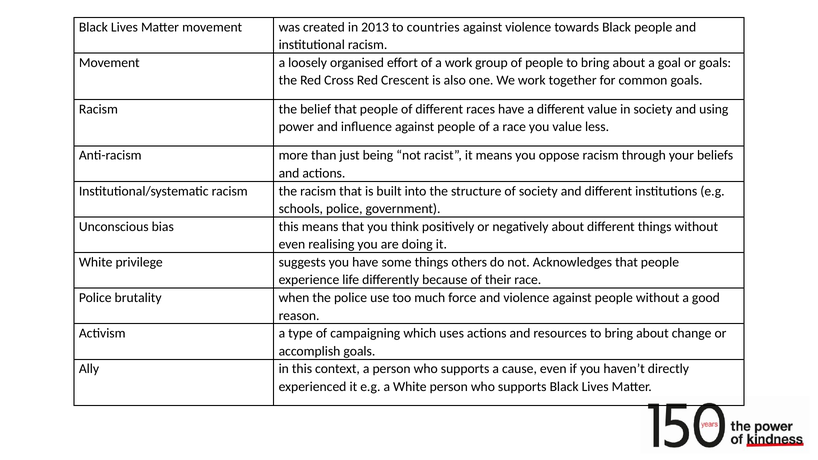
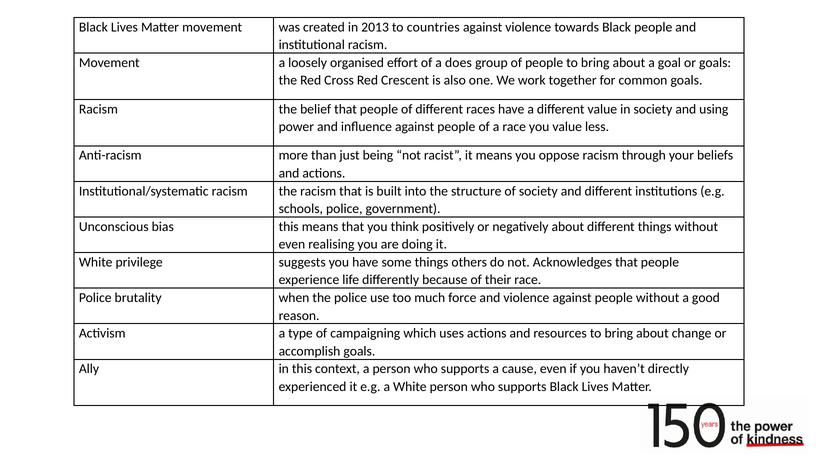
a work: work -> does (458, 63)
